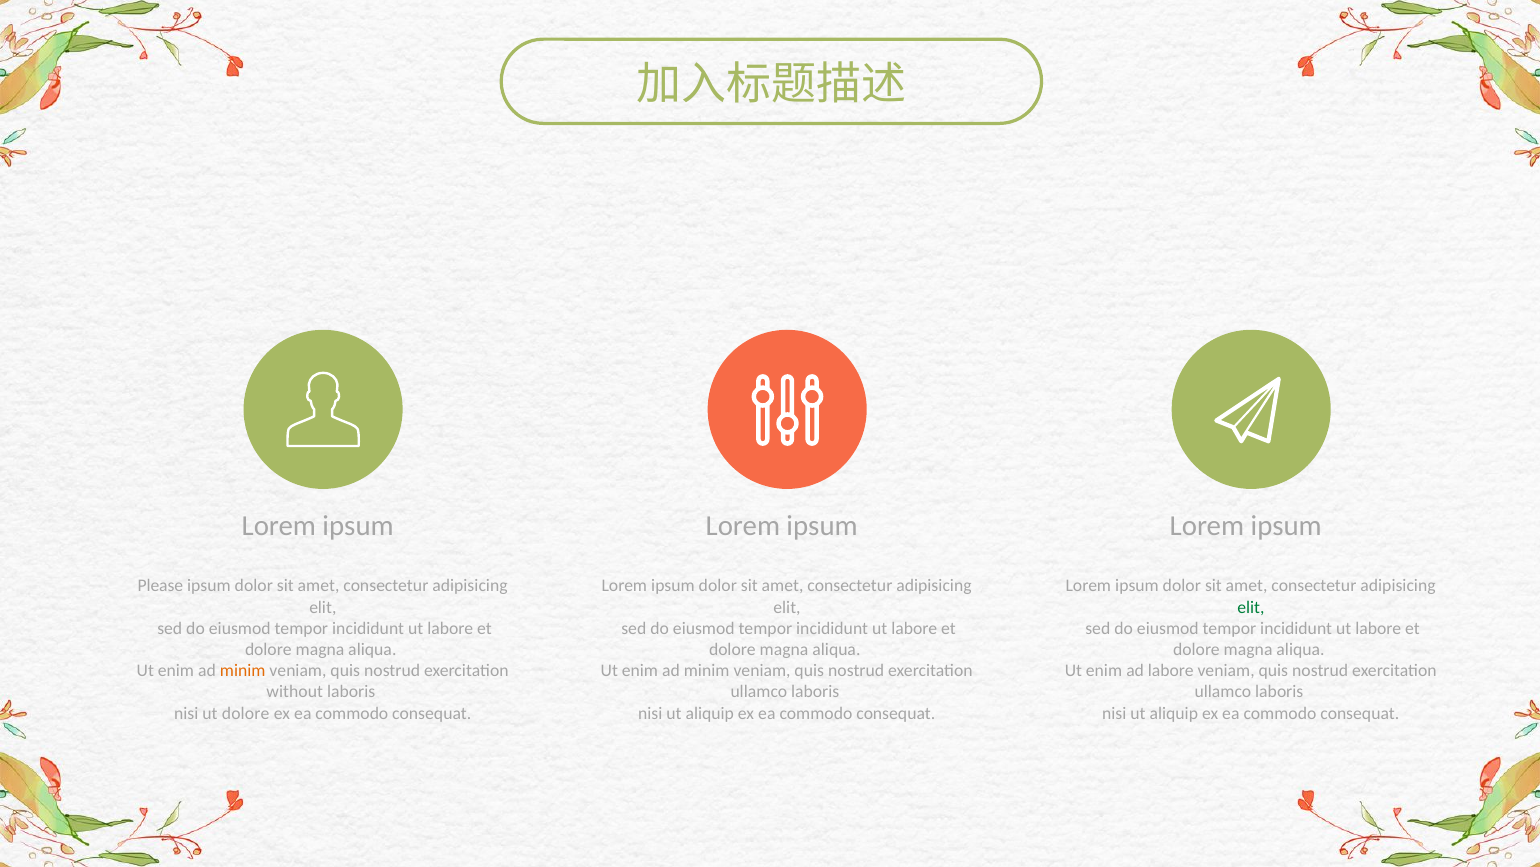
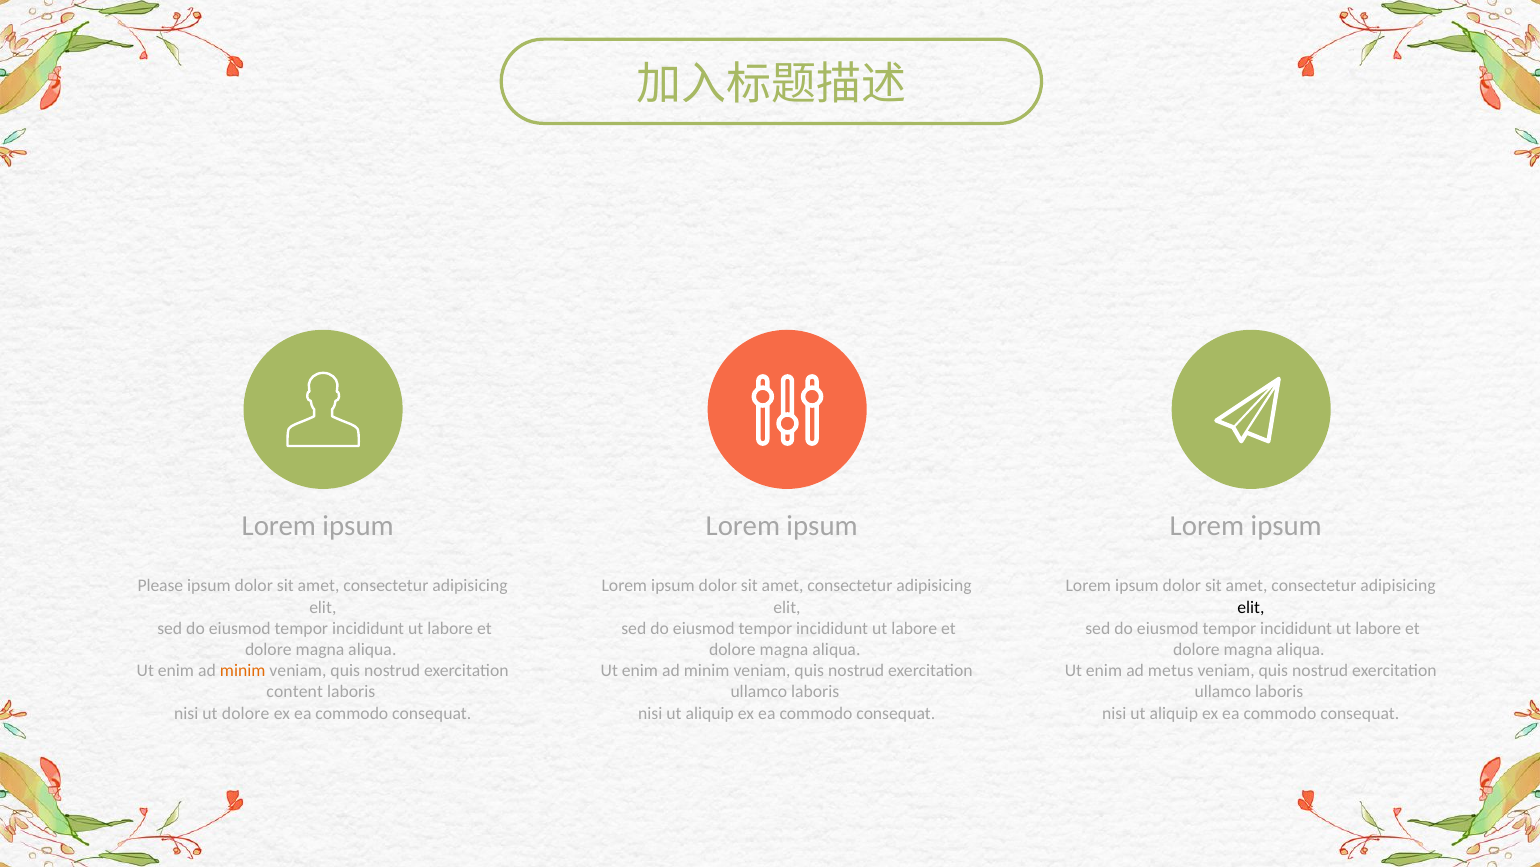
elit colour: green -> black (1251, 607)
ad labore: labore -> metus (1171, 670)
without: without -> content (295, 692)
